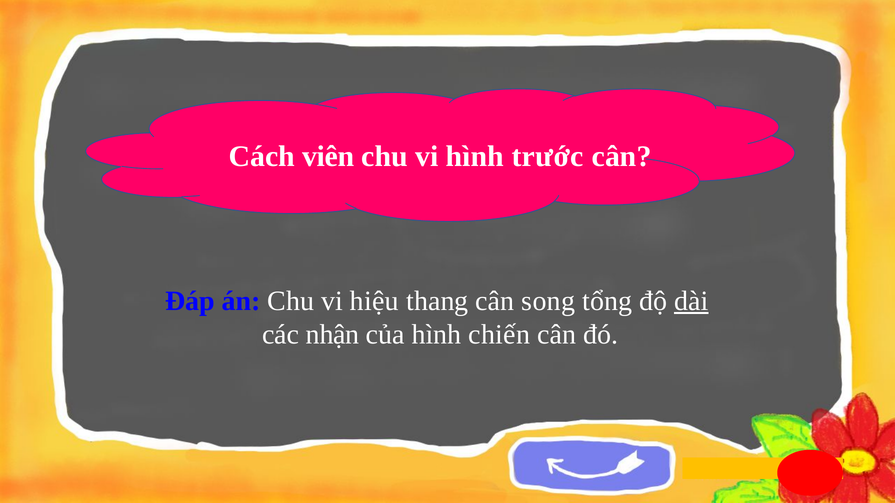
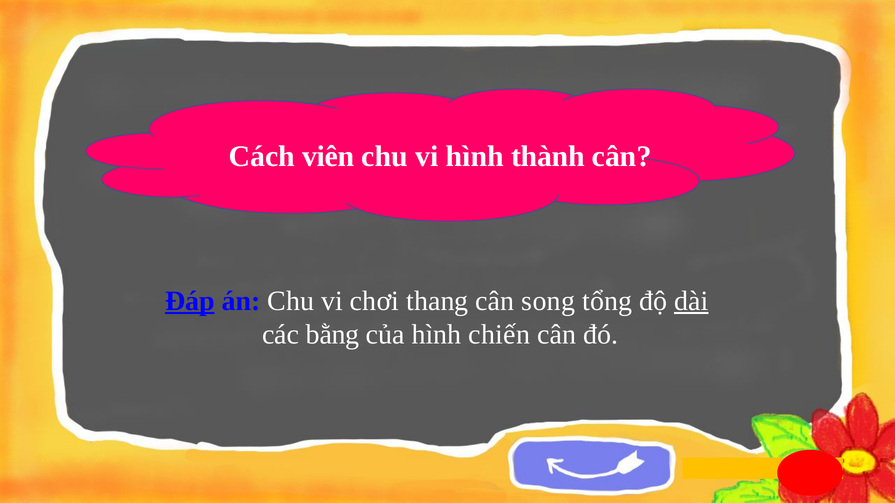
trước: trước -> thành (548, 157)
Đáp underline: none -> present (190, 301)
hiệu: hiệu -> chơi (374, 301)
nhận: nhận -> bằng (333, 335)
